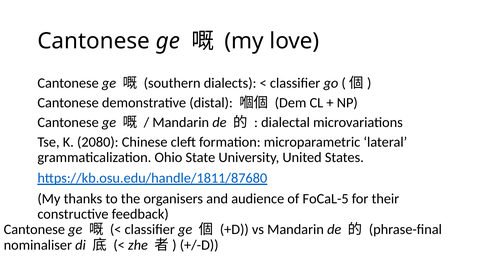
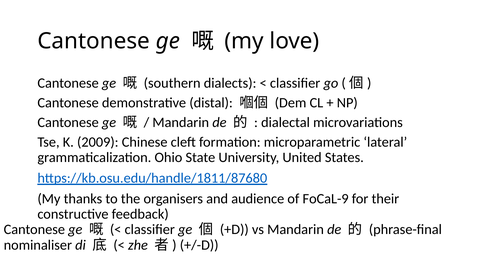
2080: 2080 -> 2009 (98, 142)
FoCaL-5: FoCaL-5 -> FoCaL-9 (326, 199)
